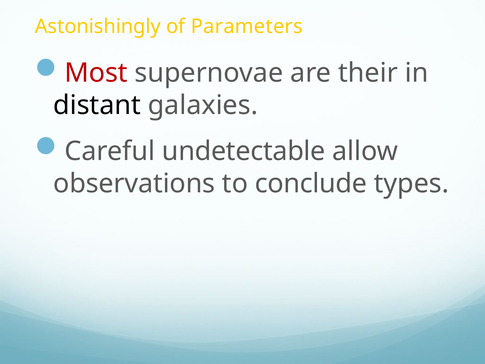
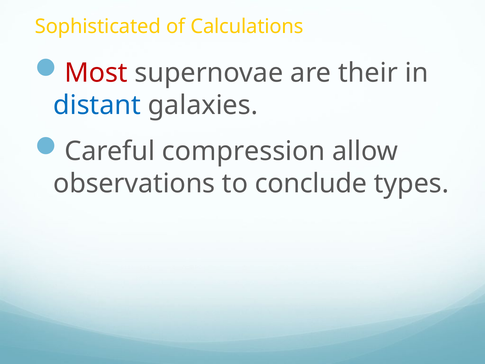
Astonishingly: Astonishingly -> Sophisticated (98, 26)
Parameters: Parameters -> Calculations (247, 26)
distant colour: black -> blue (97, 105)
undetectable: undetectable -> compression (244, 151)
